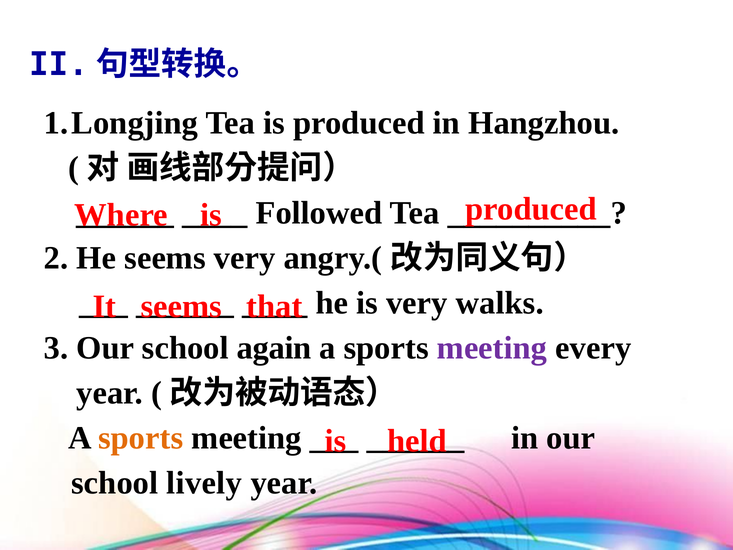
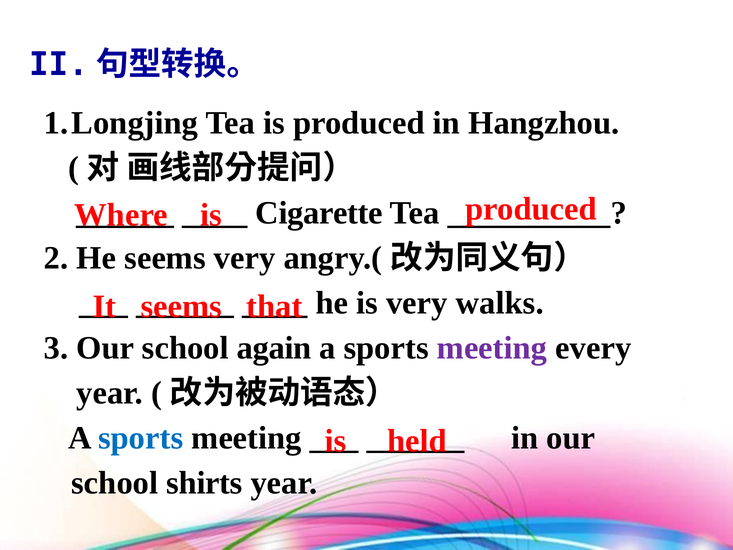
Followed: Followed -> Cigarette (319, 213)
sports colour: orange -> blue (141, 438)
lively: lively -> shirts (204, 483)
